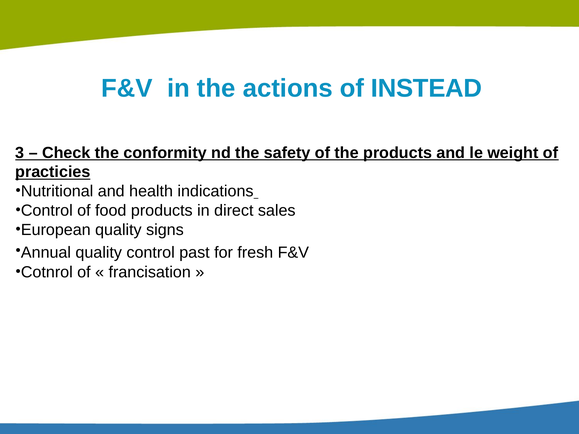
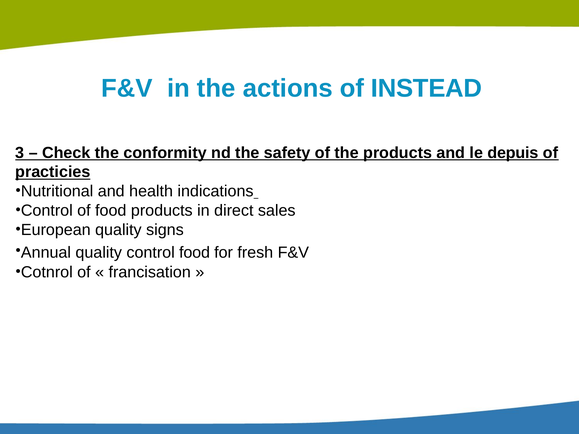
weight: weight -> depuis (513, 153)
control past: past -> food (195, 253)
